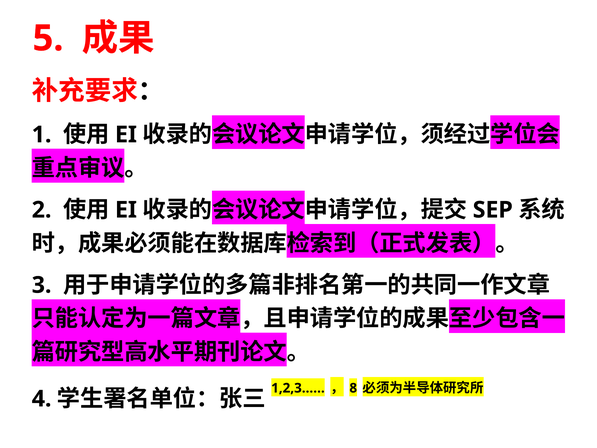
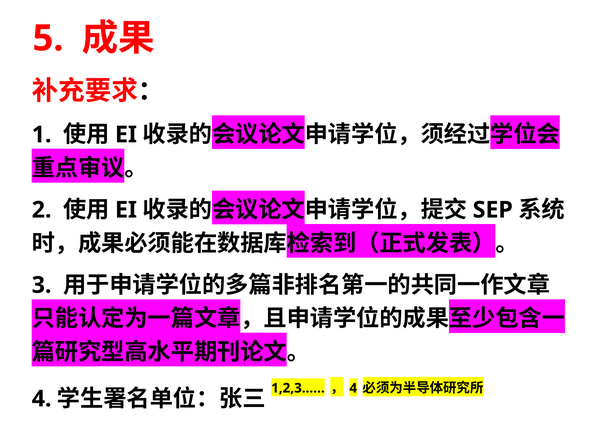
8: 8 -> 4 (353, 388)
